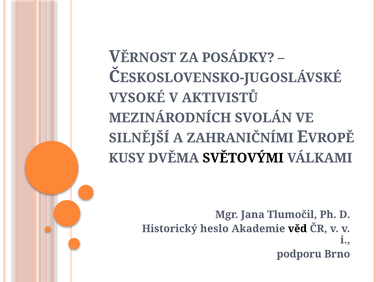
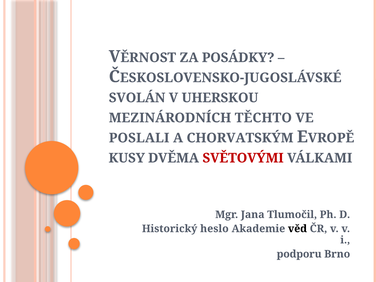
VYSOKÉ: VYSOKÉ -> SVOLÁN (137, 98)
AKTIVISTŮ: AKTIVISTŮ -> UHERSKOU (220, 98)
SVOLÁN: SVOLÁN -> TĚCHTO (263, 118)
SILNĚJŠÍ: SILNĚJŠÍ -> POSLALI (139, 138)
ZAHRANIČNÍMI: ZAHRANIČNÍMI -> CHORVATSKÝM (240, 138)
SVĚTOVÝMI colour: black -> red (243, 158)
